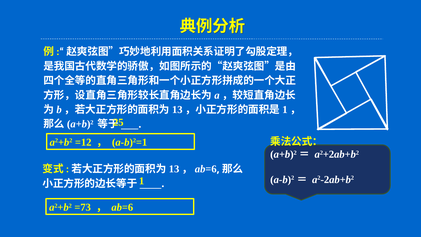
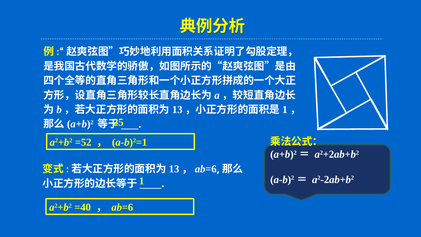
=12: =12 -> =52 (83, 142)
=73: =73 -> =40 (83, 207)
